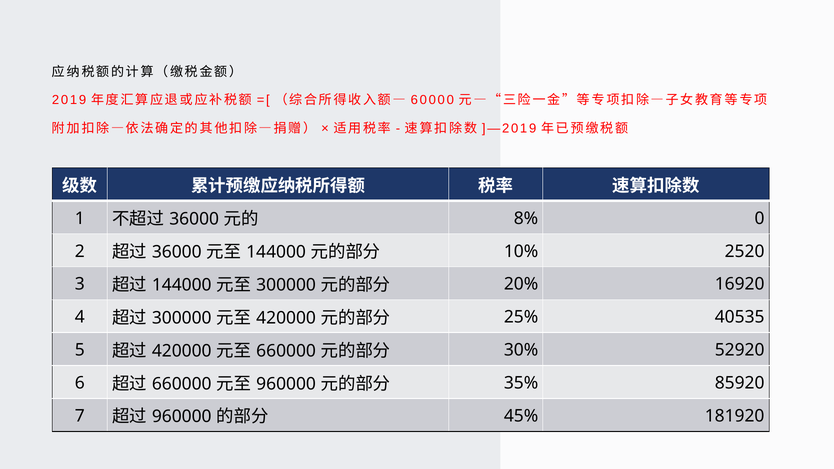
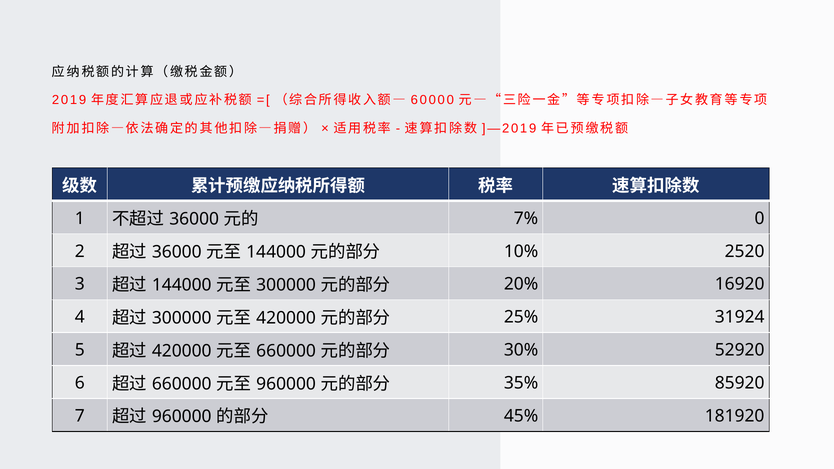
8%: 8% -> 7% (526, 218)
40535: 40535 -> 31924 (740, 317)
